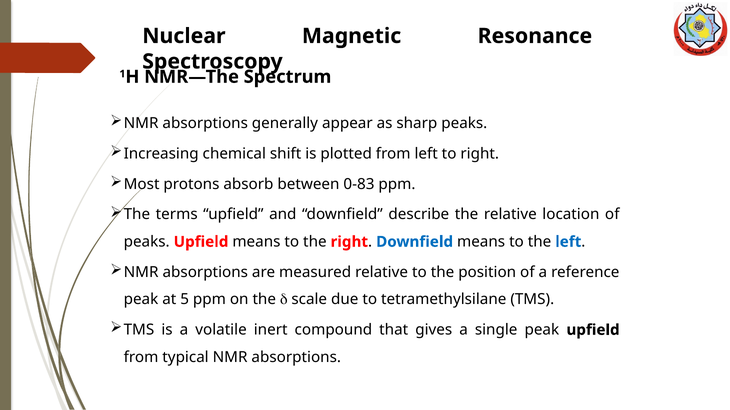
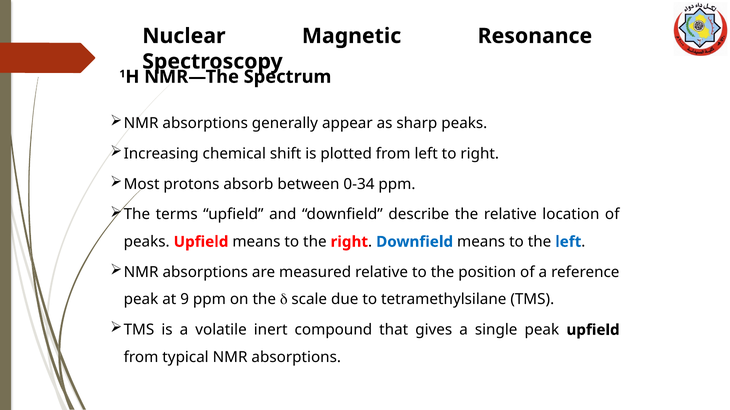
0-83: 0-83 -> 0-34 (359, 184)
5: 5 -> 9 (185, 300)
